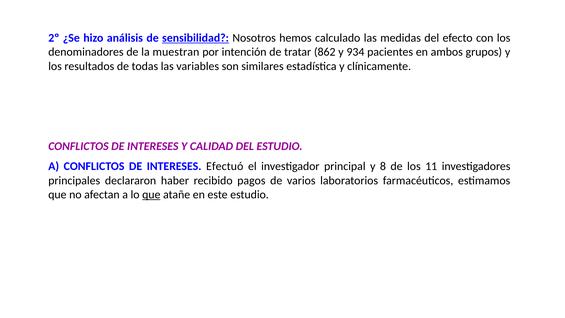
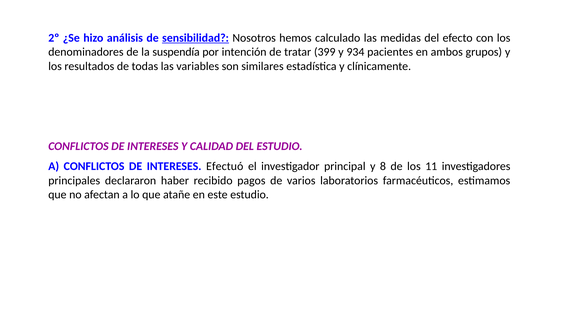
muestran: muestran -> suspendía (176, 52)
862: 862 -> 399 (325, 52)
que underline: present -> none (151, 195)
